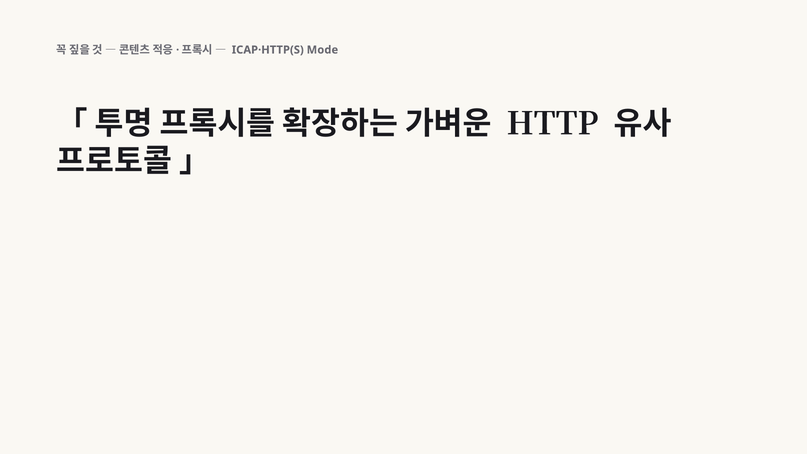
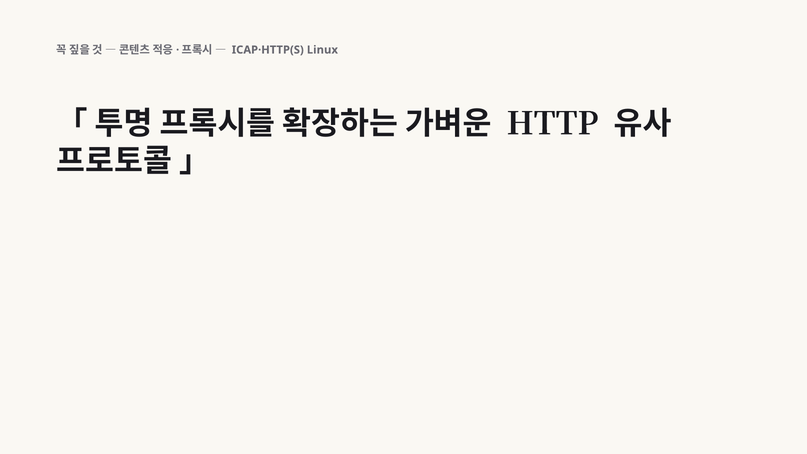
Mode: Mode -> Linux (322, 50)
